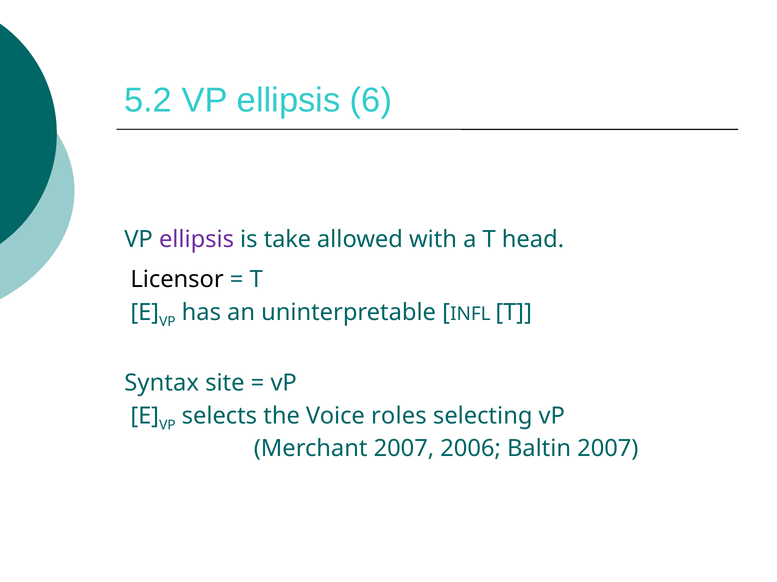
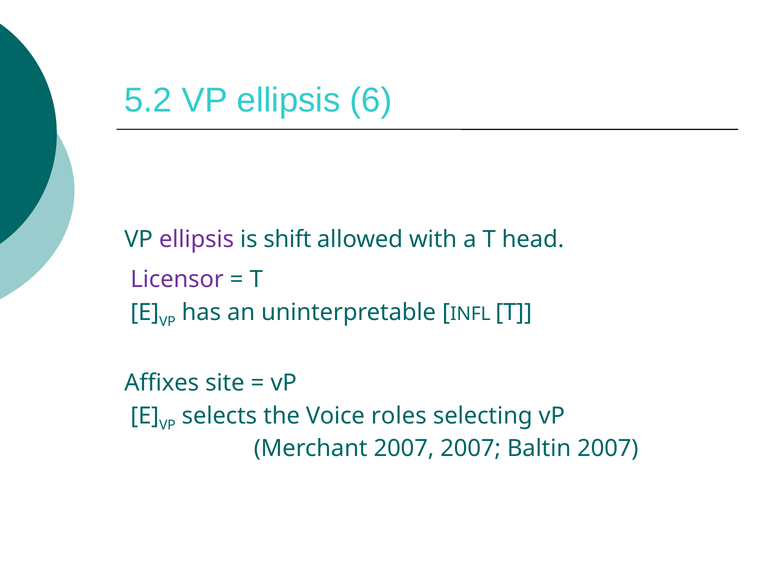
take: take -> shift (287, 240)
Licensor colour: black -> purple (177, 280)
Syntax: Syntax -> Affixes (162, 383)
2007 2006: 2006 -> 2007 (471, 449)
